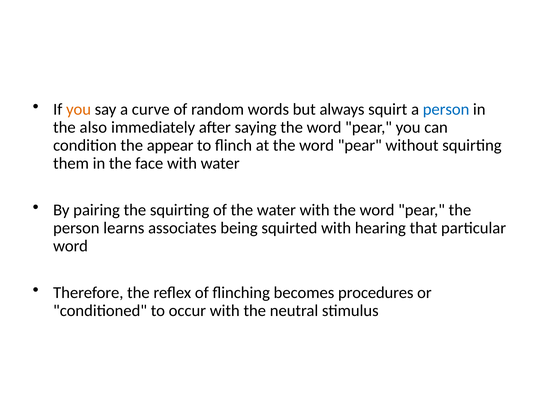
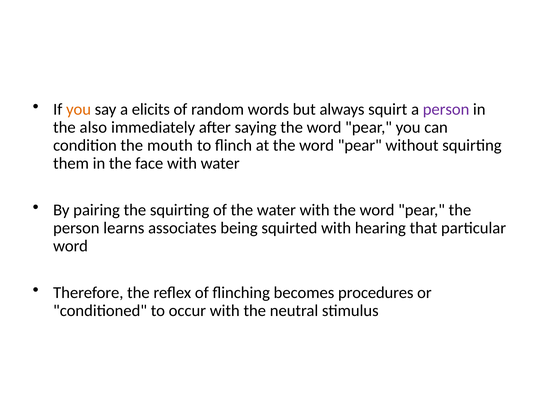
curve: curve -> elicits (151, 109)
person colour: blue -> purple (446, 109)
appear: appear -> mouth (170, 145)
